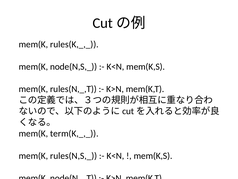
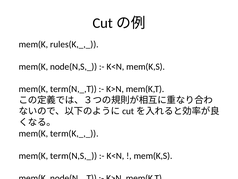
rules(N,_,T: rules(N,_,T -> term(N,_,T (73, 89)
rules(N,S,_: rules(N,S,_ -> term(N,S,_ (74, 155)
